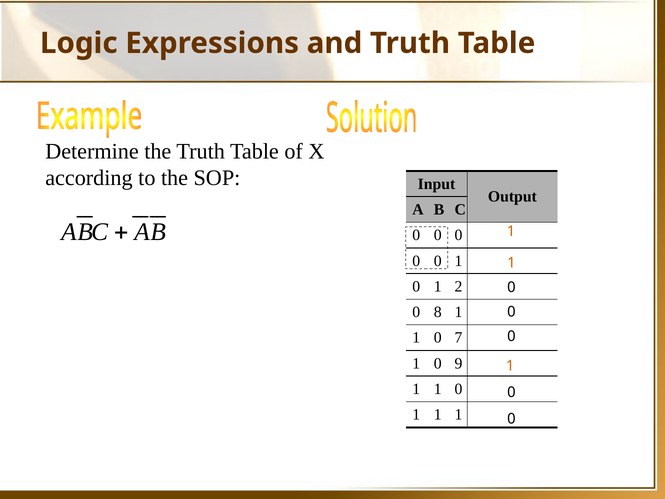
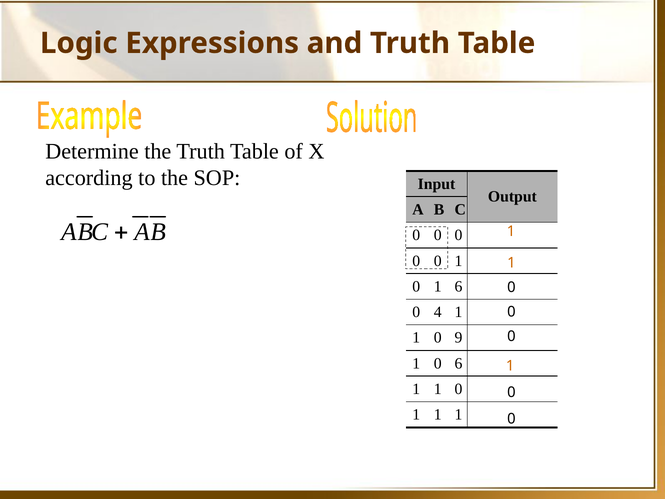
1 2: 2 -> 6 (459, 286)
8: 8 -> 4 (438, 312)
7: 7 -> 9 (459, 338)
0 9: 9 -> 6 (459, 363)
